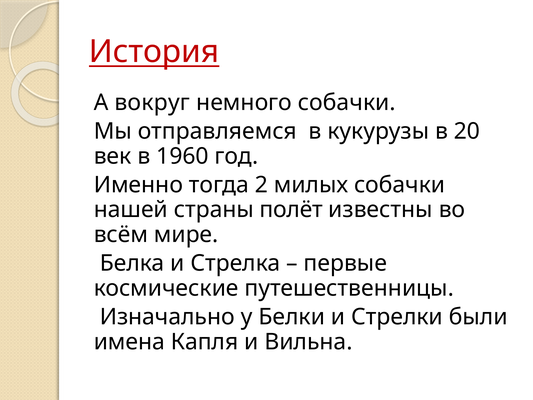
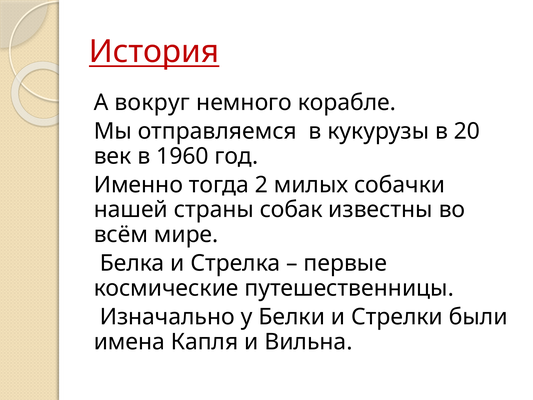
немного собачки: собачки -> корабле (347, 102)
полёт: полёт -> собак (291, 210)
